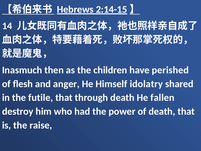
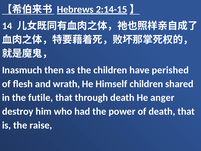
anger: anger -> wrath (66, 84)
Himself idolatry: idolatry -> children (146, 84)
fallen: fallen -> anger (162, 97)
